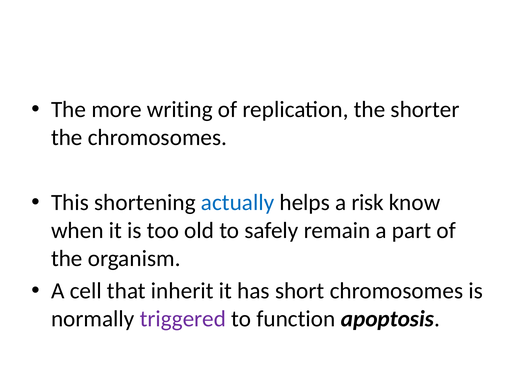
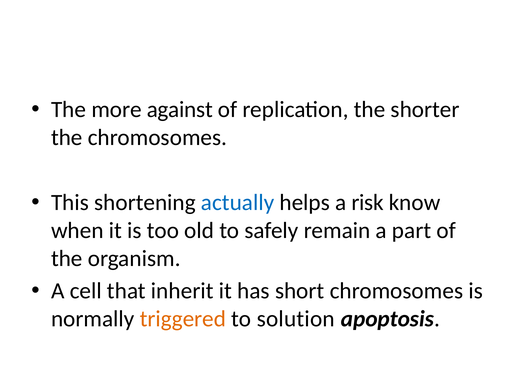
writing: writing -> against (180, 110)
triggered colour: purple -> orange (183, 319)
function: function -> solution (296, 319)
